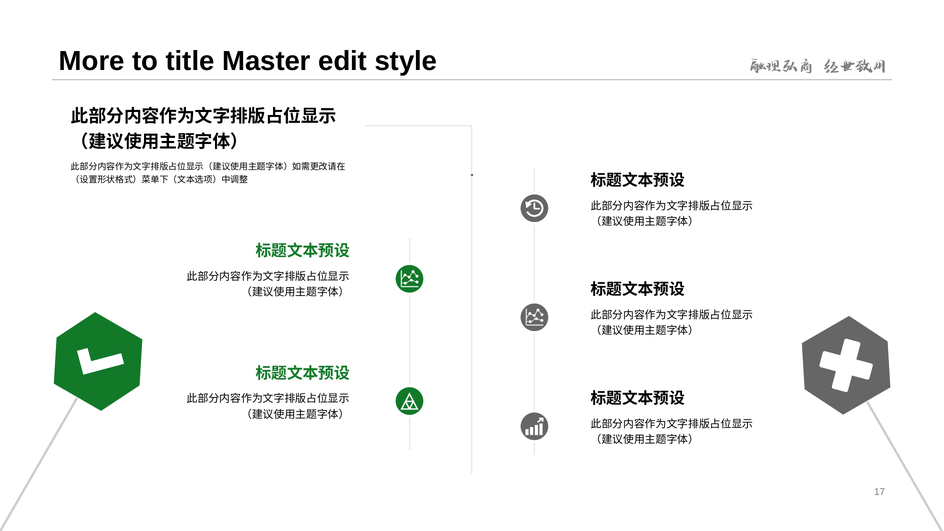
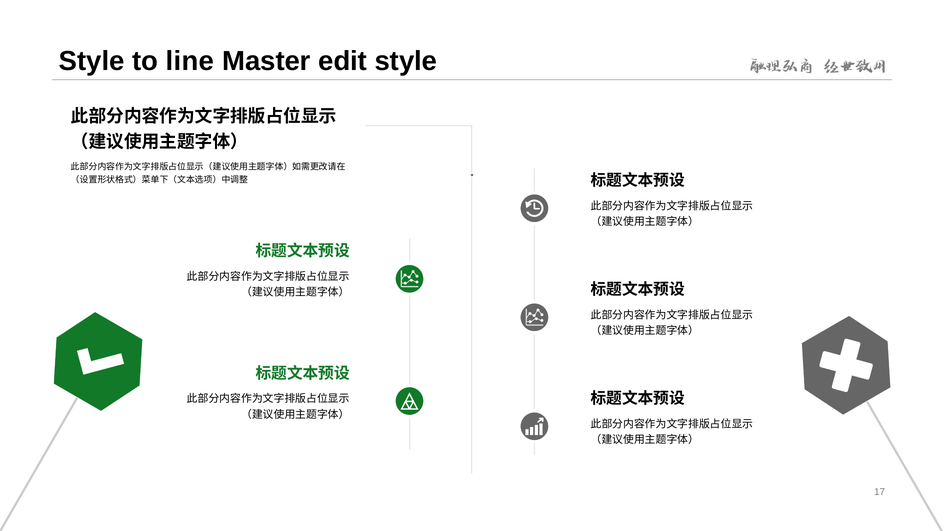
More: More -> Style (92, 61)
title: title -> line (190, 61)
